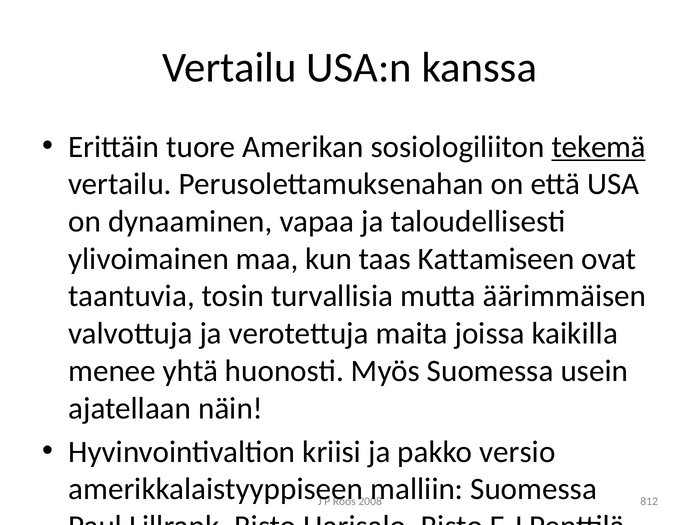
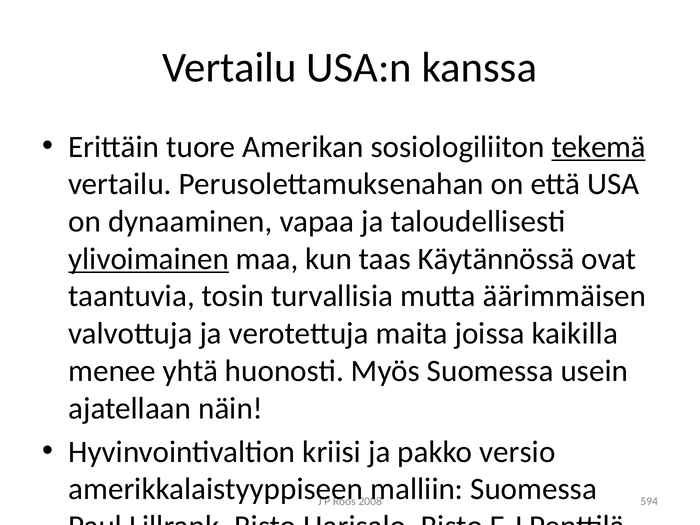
ylivoimainen underline: none -> present (149, 259)
Kattamiseen: Kattamiseen -> Käytännössä (496, 259)
812: 812 -> 594 (649, 501)
